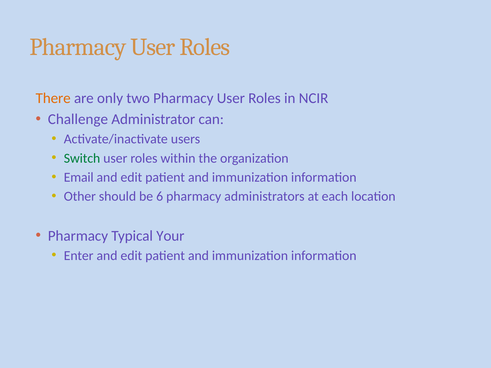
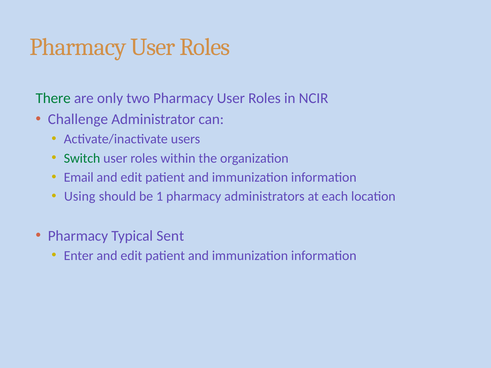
There colour: orange -> green (53, 98)
Other: Other -> Using (80, 197)
6: 6 -> 1 (160, 197)
Your: Your -> Sent (170, 236)
